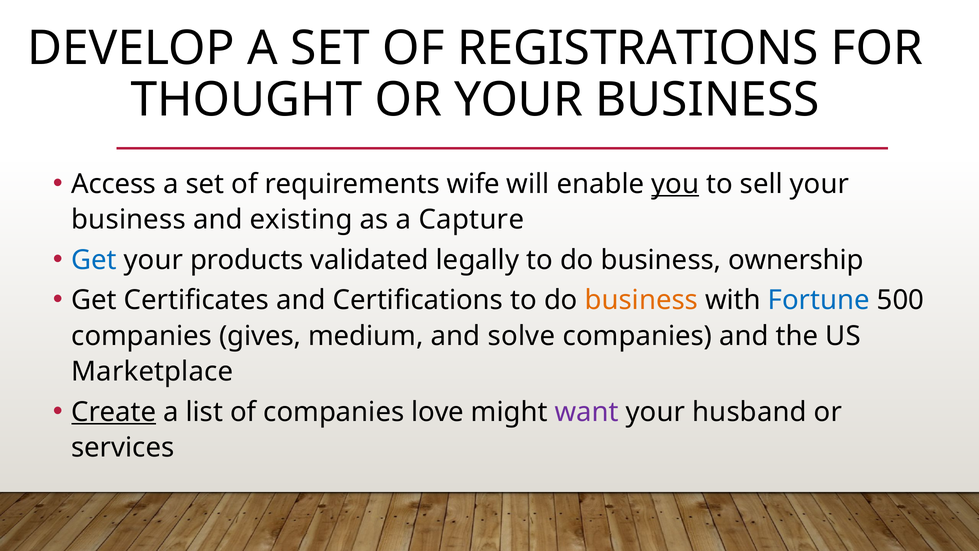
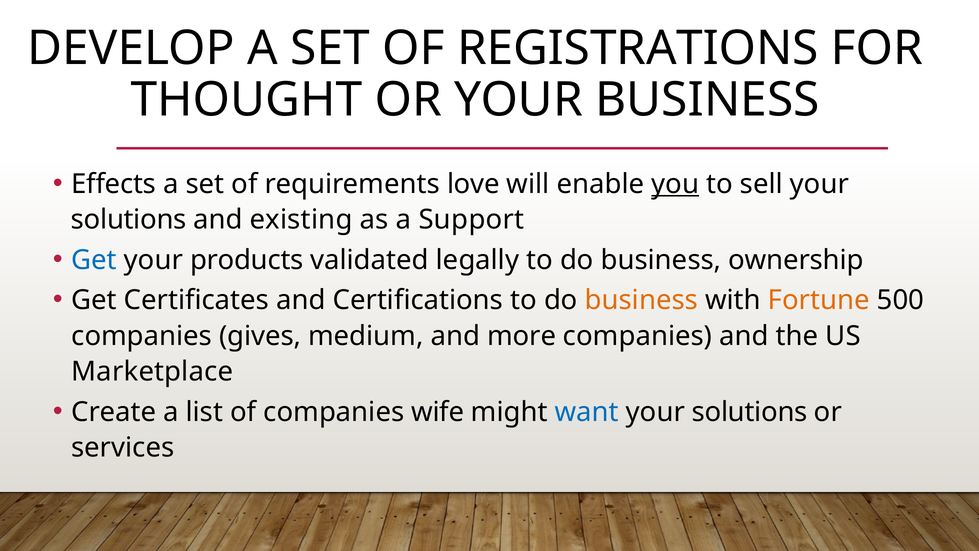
Access: Access -> Effects (114, 184)
wife: wife -> love (473, 184)
business: business -> solutions (129, 220)
Capture: Capture -> Support (471, 220)
Fortune colour: blue -> orange (819, 300)
solve: solve -> more (522, 336)
Create underline: present -> none (114, 412)
love: love -> wife (438, 412)
want colour: purple -> blue (587, 412)
husband: husband -> solutions (750, 412)
